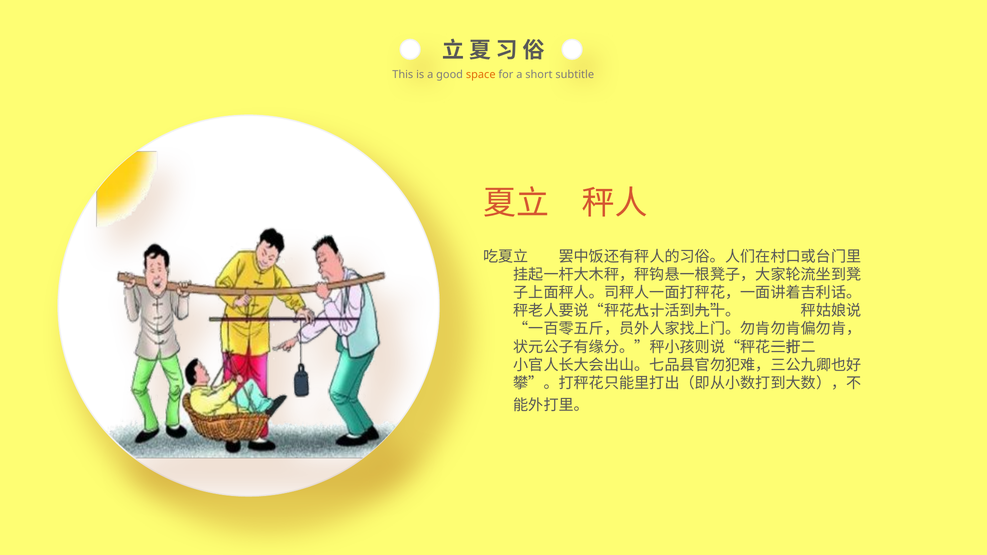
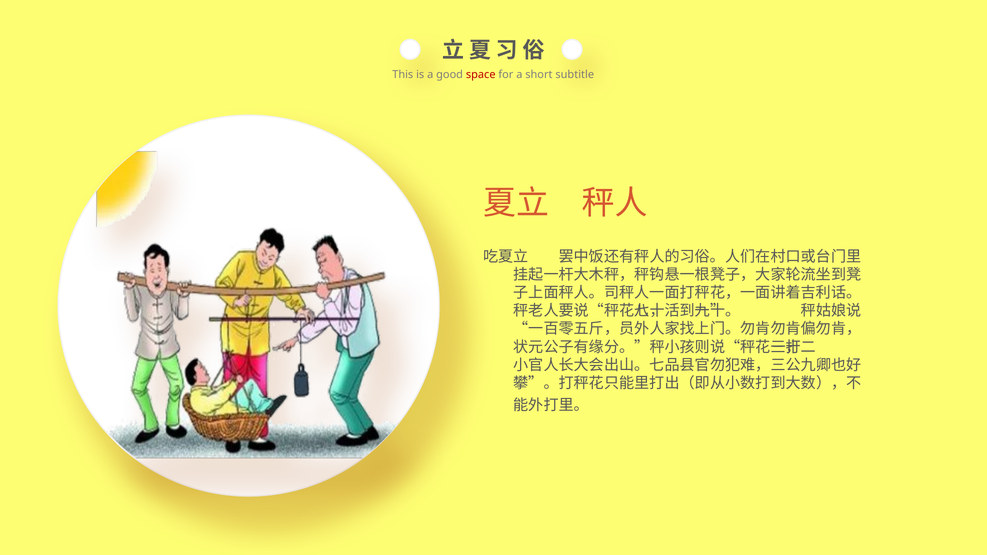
space colour: orange -> red (481, 75)
